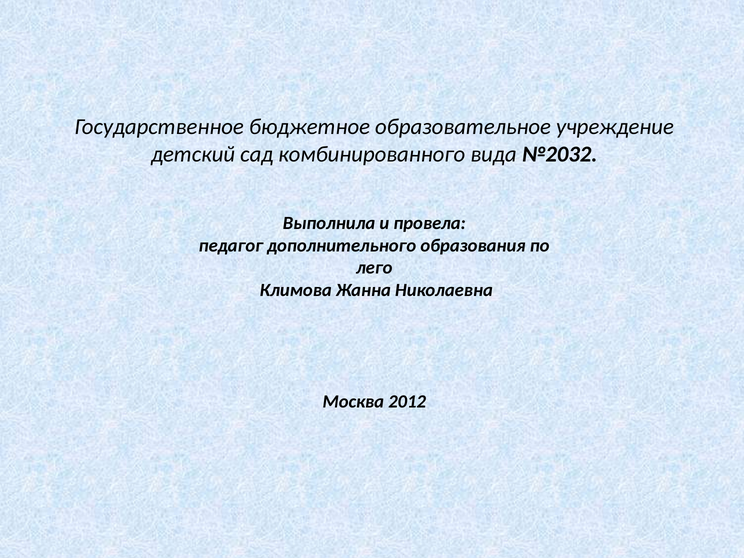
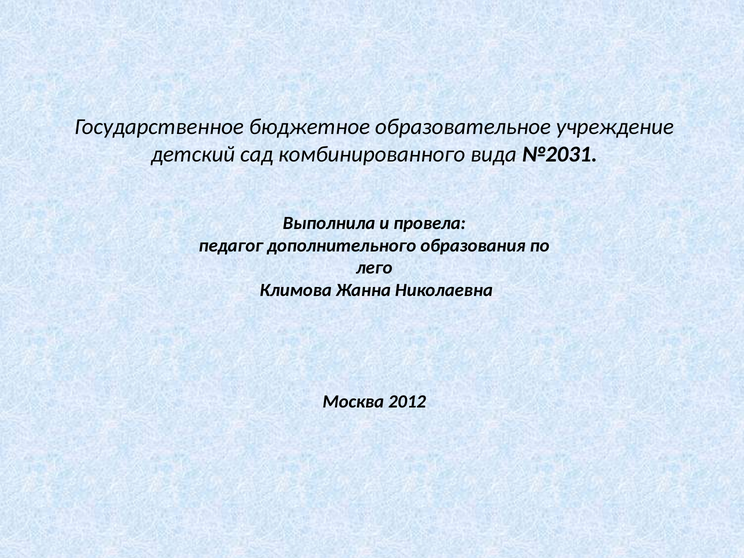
№2032: №2032 -> №2031 (560, 154)
